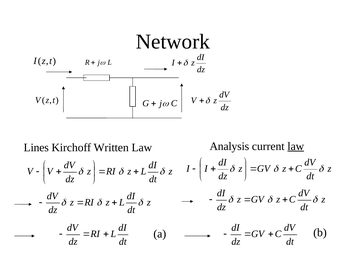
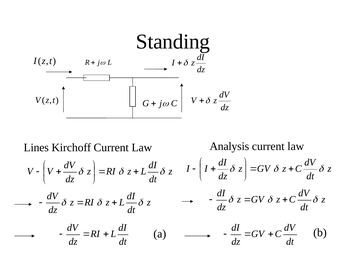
Network: Network -> Standing (173, 42)
Kirchoff Written: Written -> Current (111, 148)
law underline: present -> none (296, 146)
